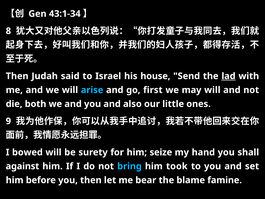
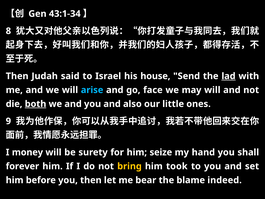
first: first -> face (153, 90)
both underline: none -> present (36, 104)
bowed: bowed -> money (27, 152)
against: against -> forever (22, 166)
bring colour: light blue -> yellow (129, 166)
famine: famine -> indeed (225, 180)
